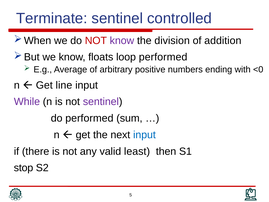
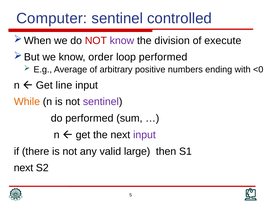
Terminate: Terminate -> Computer (52, 18)
addition: addition -> execute (223, 41)
floats: floats -> order (101, 57)
While colour: purple -> orange (27, 102)
input colour: blue -> purple (144, 135)
least: least -> large (137, 151)
stop: stop -> next (23, 168)
